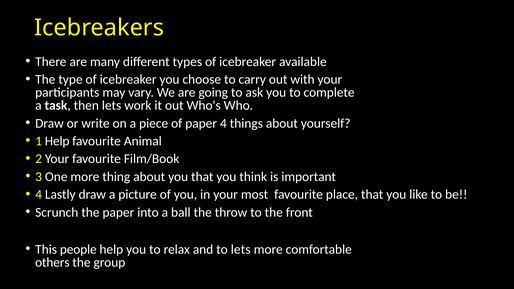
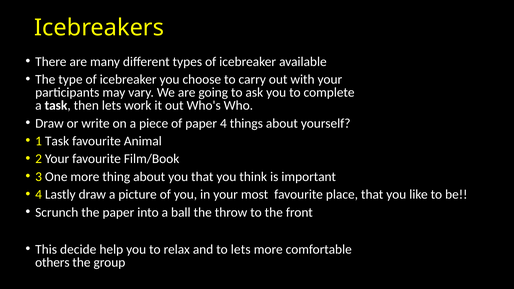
1 Help: Help -> Task (57, 141)
people: people -> decide (78, 249)
